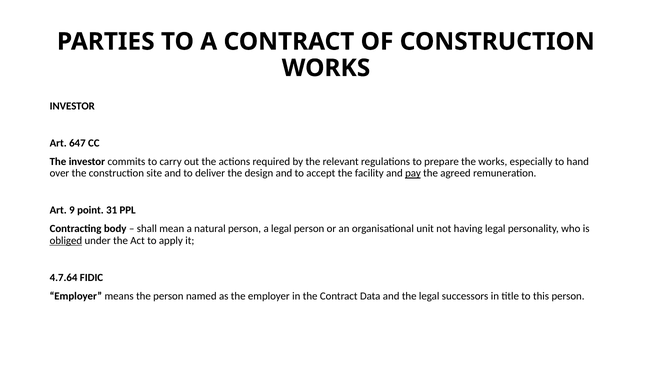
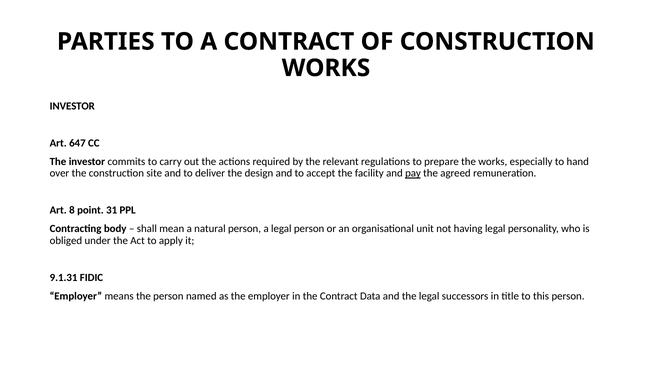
9: 9 -> 8 (72, 210)
obliged underline: present -> none (66, 240)
4.7.64: 4.7.64 -> 9.1.31 (64, 277)
